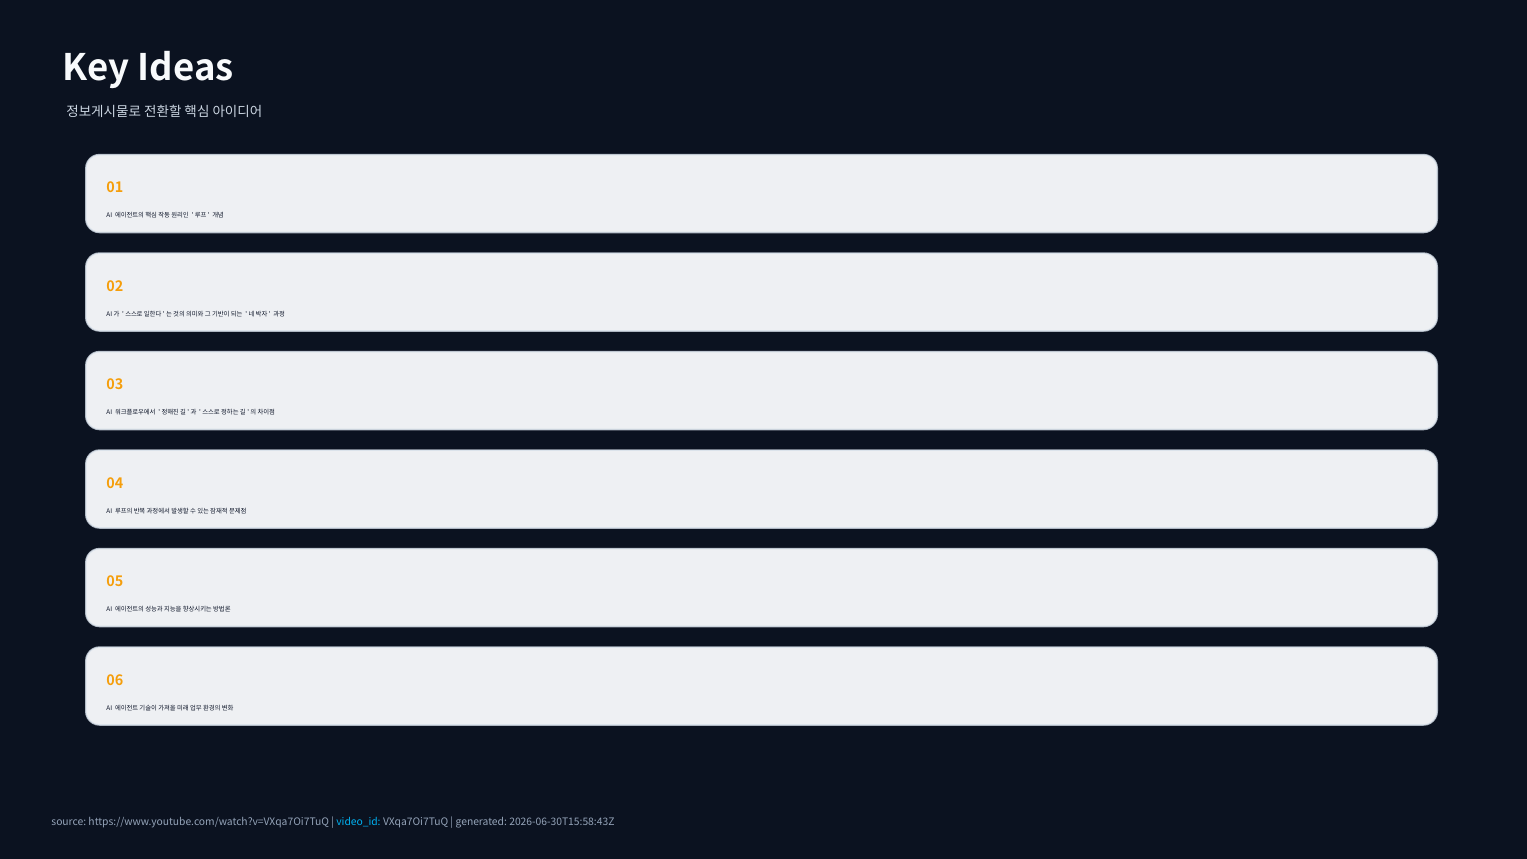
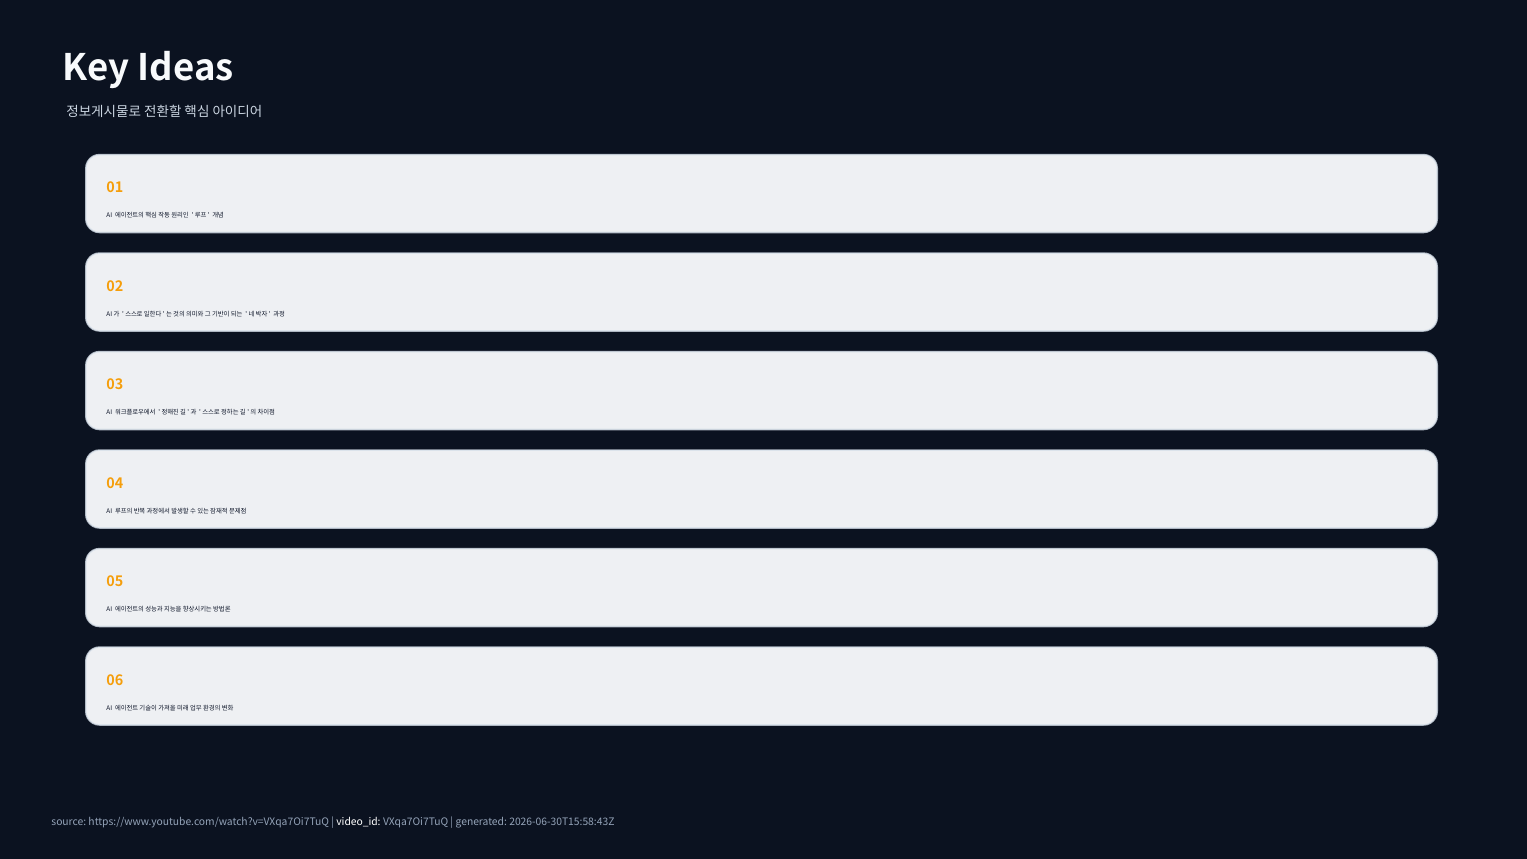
video_id colour: light blue -> white (358, 822)
